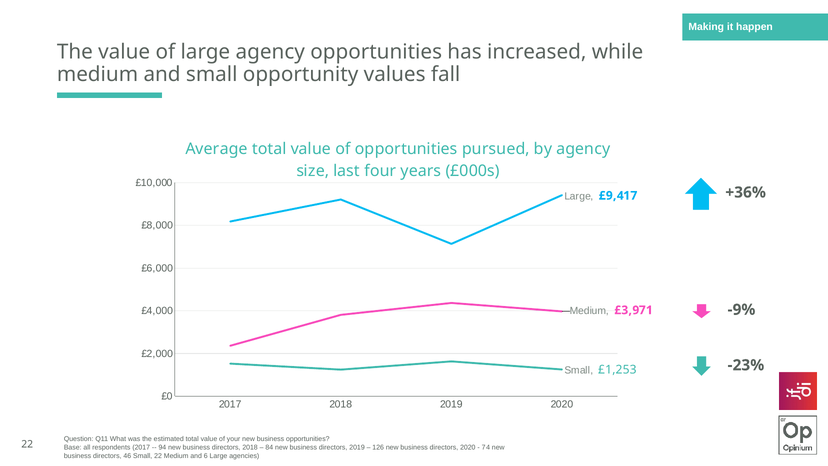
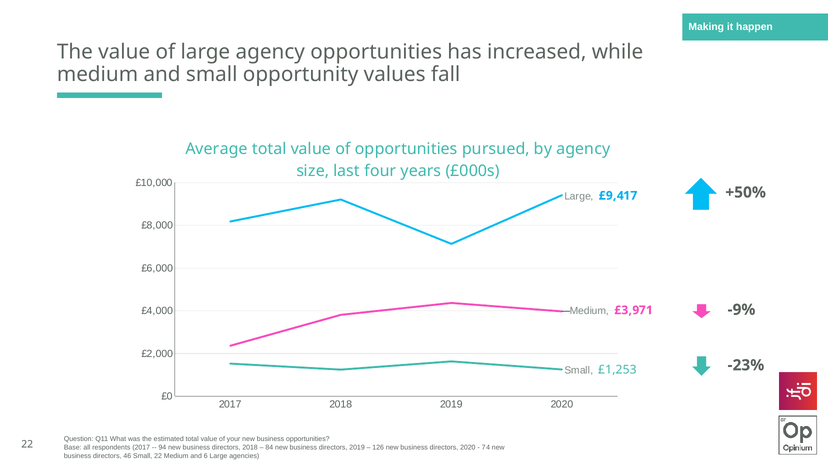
+36%: +36% -> +50% (746, 192)
